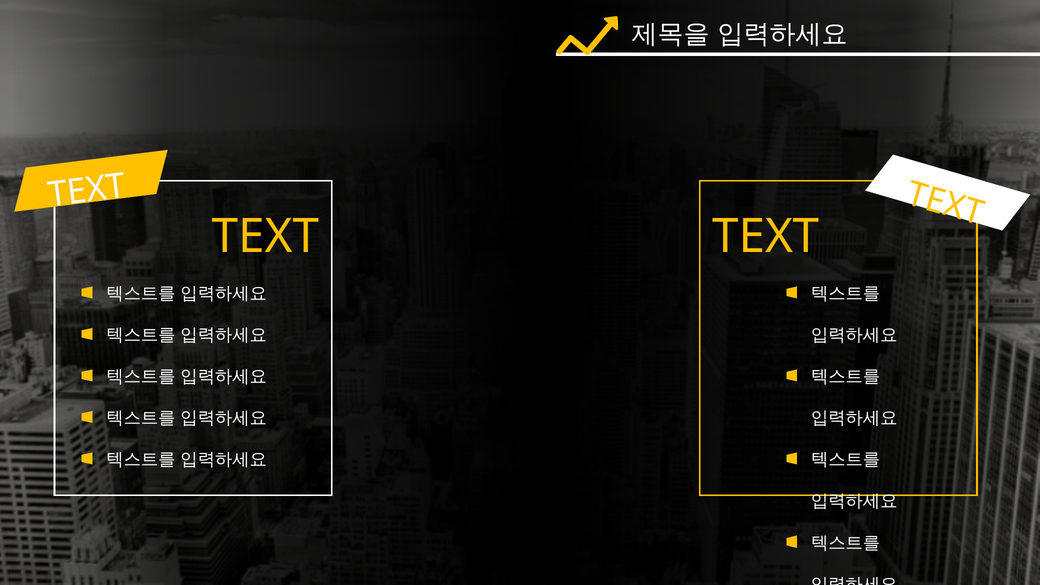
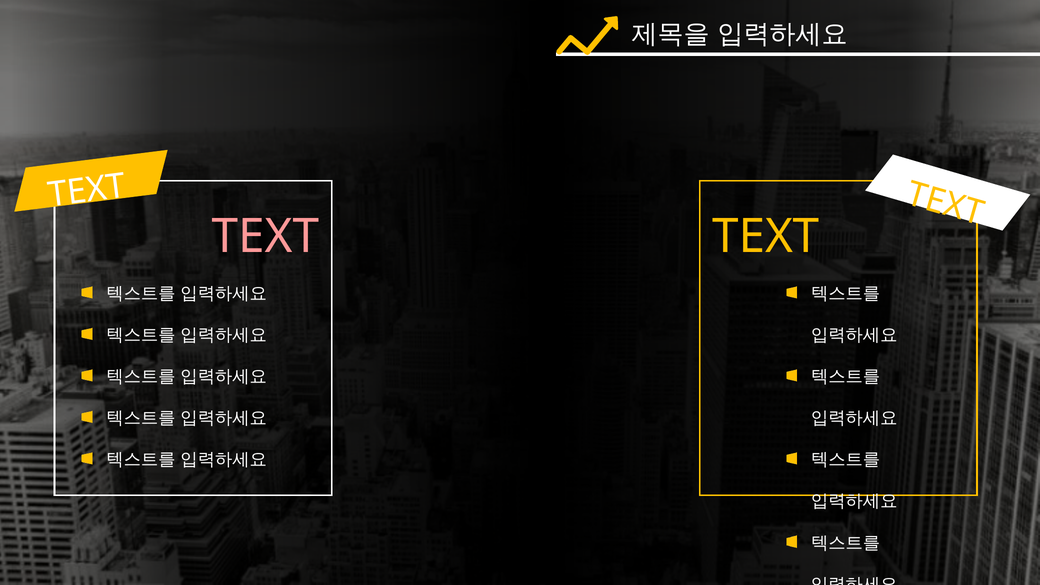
TEXT colour: yellow -> pink (266, 237)
